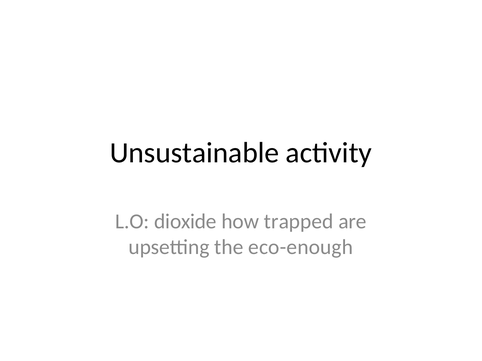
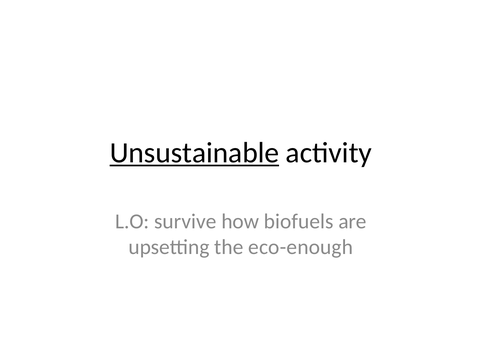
Unsustainable underline: none -> present (194, 153)
dioxide: dioxide -> survive (185, 222)
trapped: trapped -> biofuels (299, 222)
